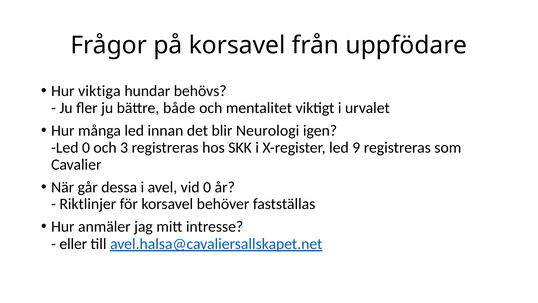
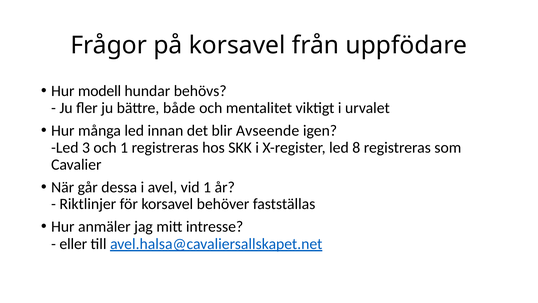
viktiga: viktiga -> modell (100, 91)
Neurologi: Neurologi -> Avseende (268, 130)
Led 0: 0 -> 3 (86, 147)
och 3: 3 -> 1 (124, 147)
9: 9 -> 8 (356, 147)
vid 0: 0 -> 1 (207, 187)
